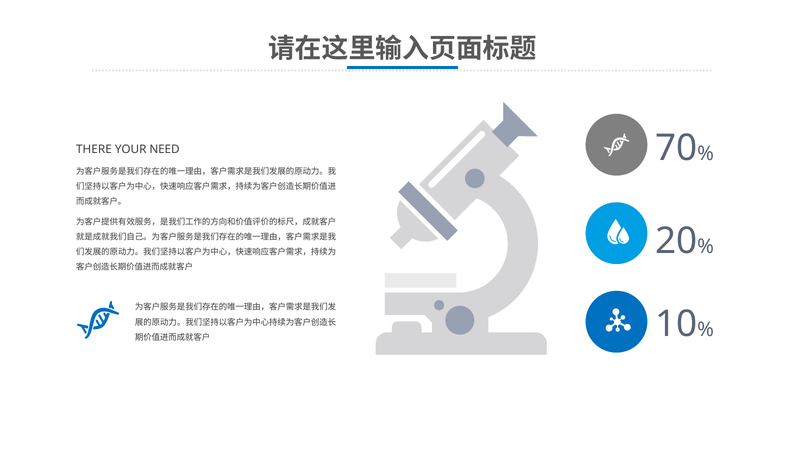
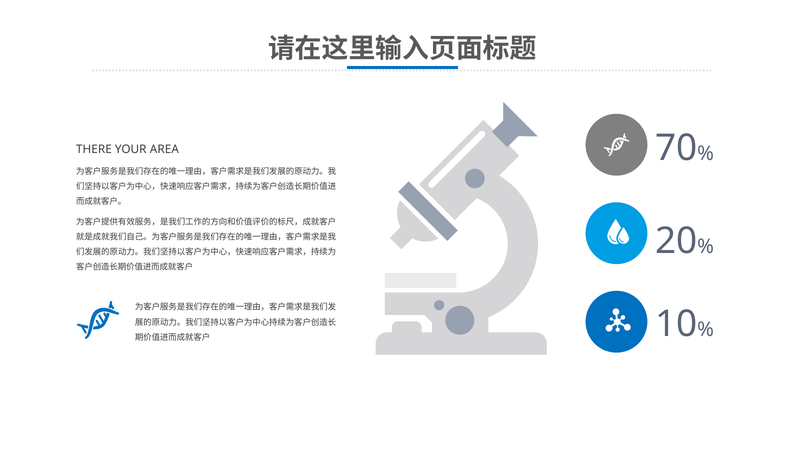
NEED: NEED -> AREA (164, 149)
